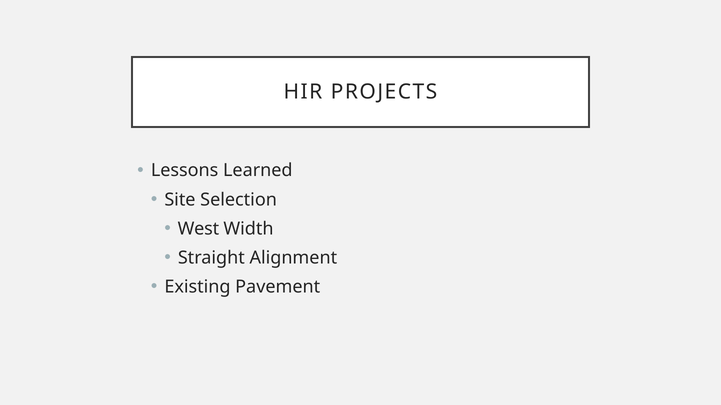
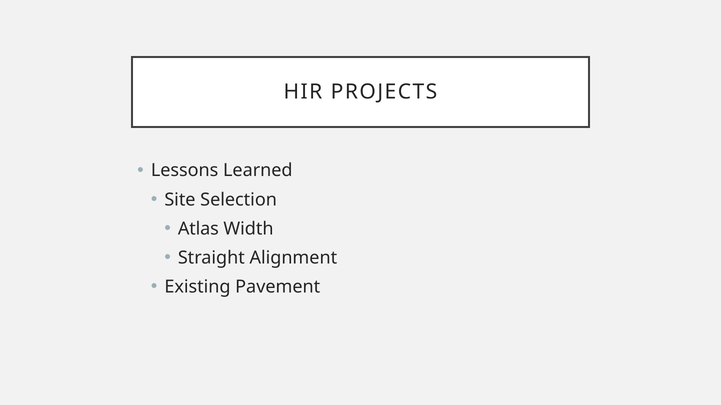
West: West -> Atlas (198, 229)
